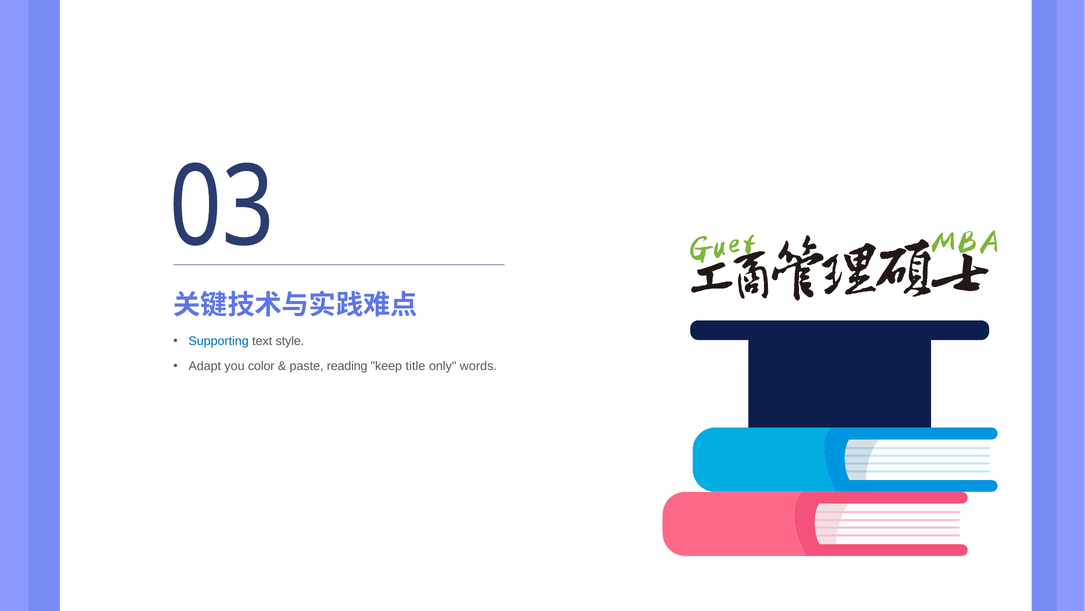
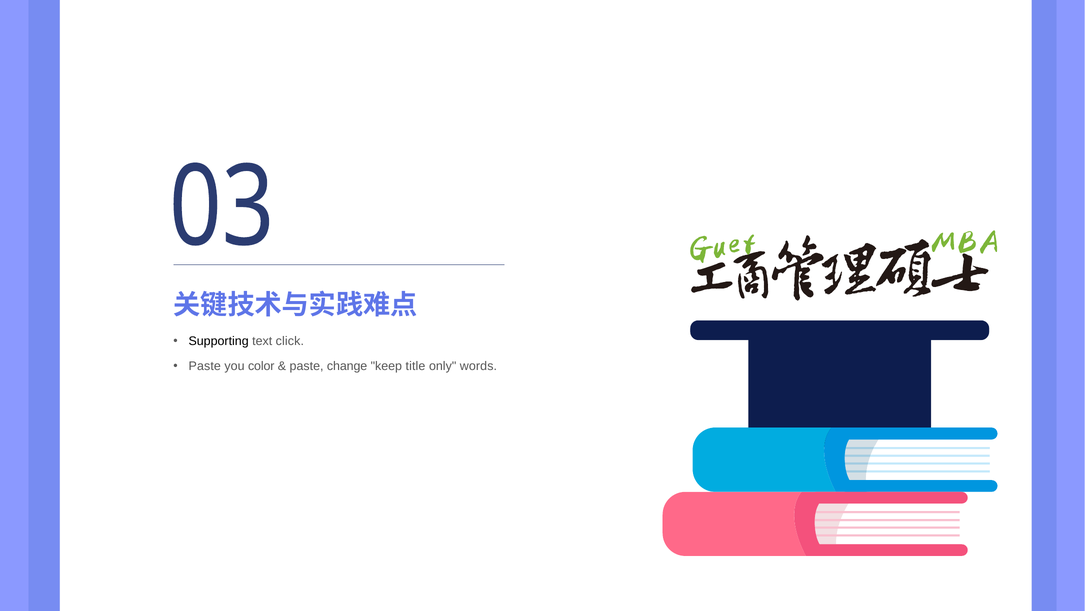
Supporting colour: blue -> black (219, 341)
style: style -> click (290, 341)
Adapt: Adapt -> Paste (205, 366)
reading: reading -> change (347, 366)
